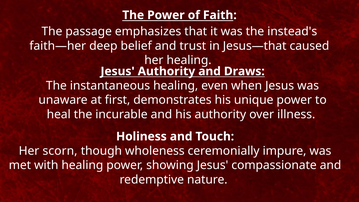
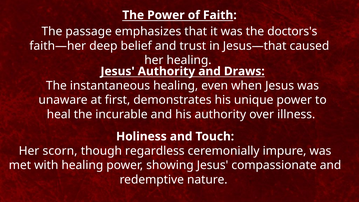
instead's: instead's -> doctors's (292, 31)
wholeness: wholeness -> regardless (155, 151)
